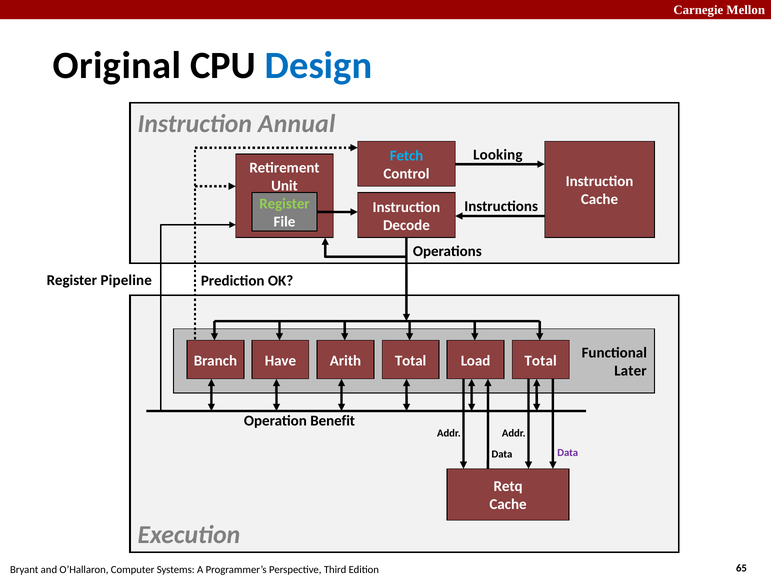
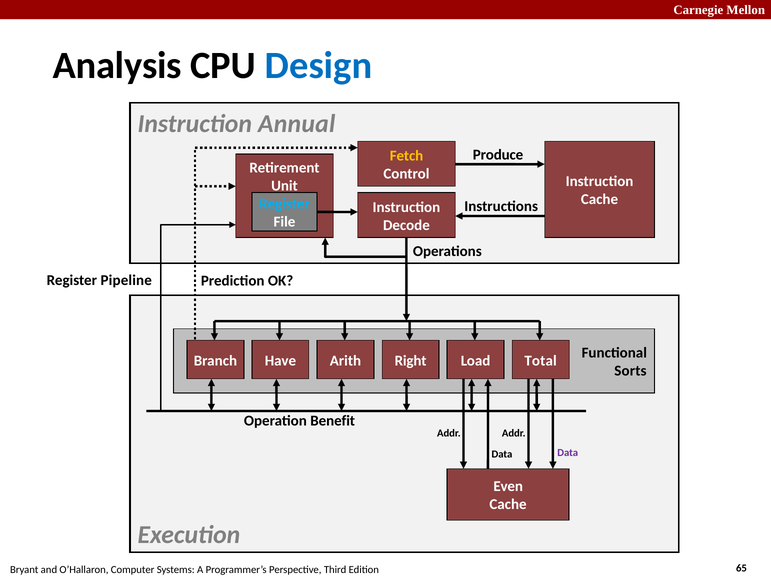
Original: Original -> Analysis (117, 65)
Looking: Looking -> Produce (498, 155)
Fetch colour: light blue -> yellow (407, 156)
Register colour: light green -> light blue (285, 204)
Arith Total: Total -> Right (411, 361)
Later: Later -> Sorts (630, 371)
Retq: Retq -> Even (508, 487)
